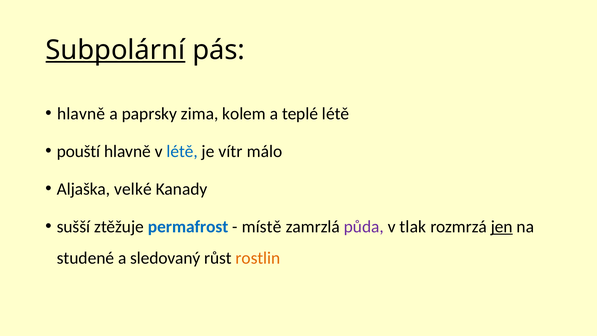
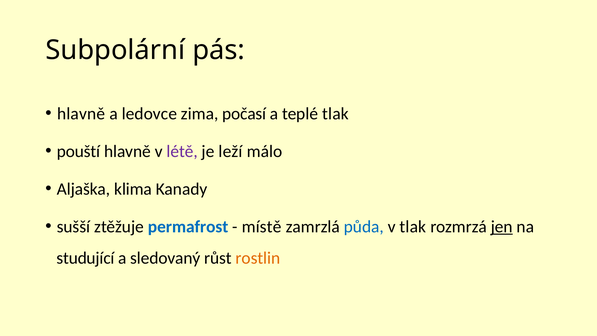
Subpolární underline: present -> none (115, 50)
paprsky: paprsky -> ledovce (149, 114)
kolem: kolem -> počasí (244, 114)
teplé létě: létě -> tlak (336, 114)
létě colour: blue -> purple (182, 151)
vítr: vítr -> leží (231, 151)
velké: velké -> klima (133, 189)
půda colour: purple -> blue (364, 226)
studené: studené -> studující (86, 258)
